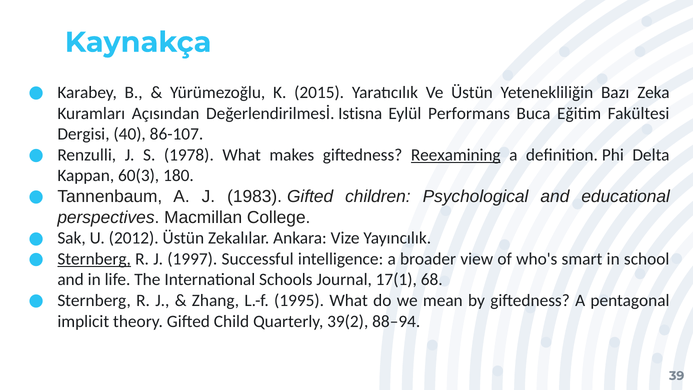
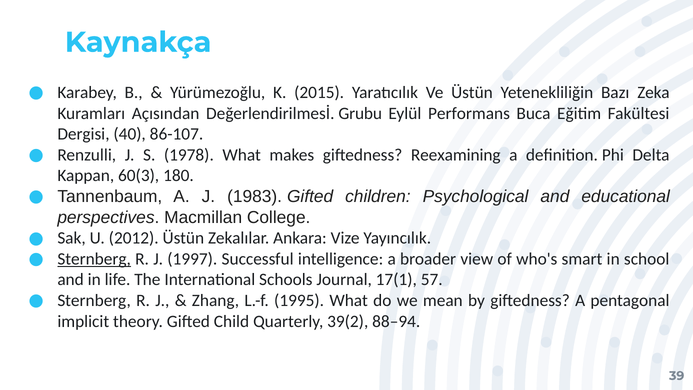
Istisna: Istisna -> Grubu (360, 113)
Reexamining underline: present -> none (456, 155)
68: 68 -> 57 (432, 280)
